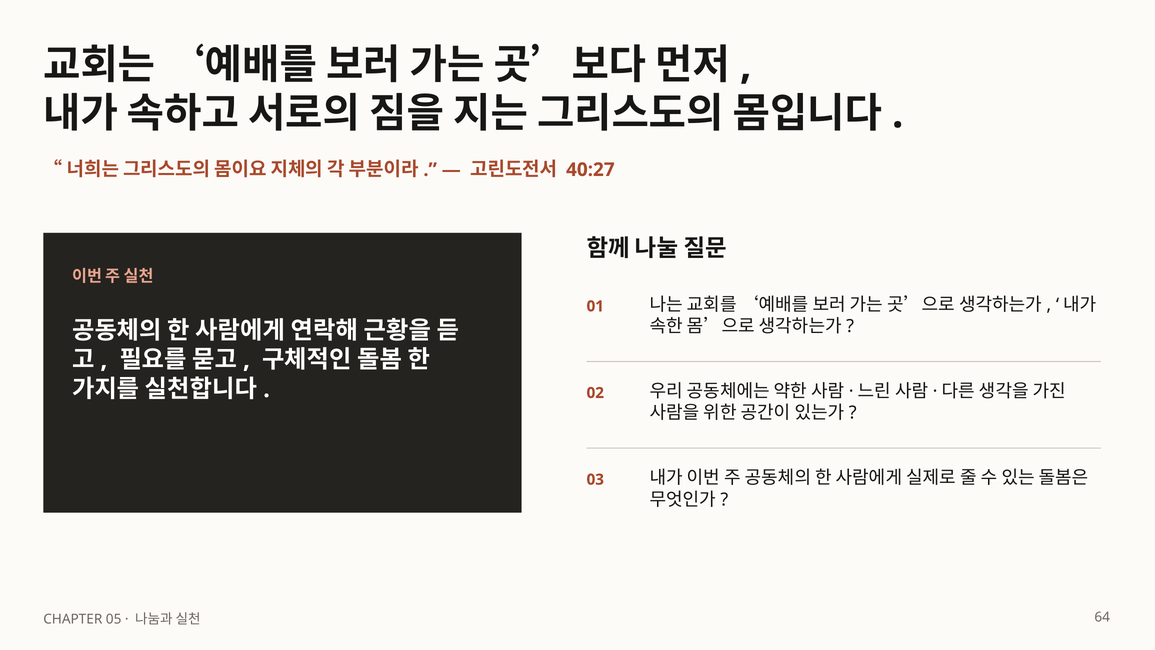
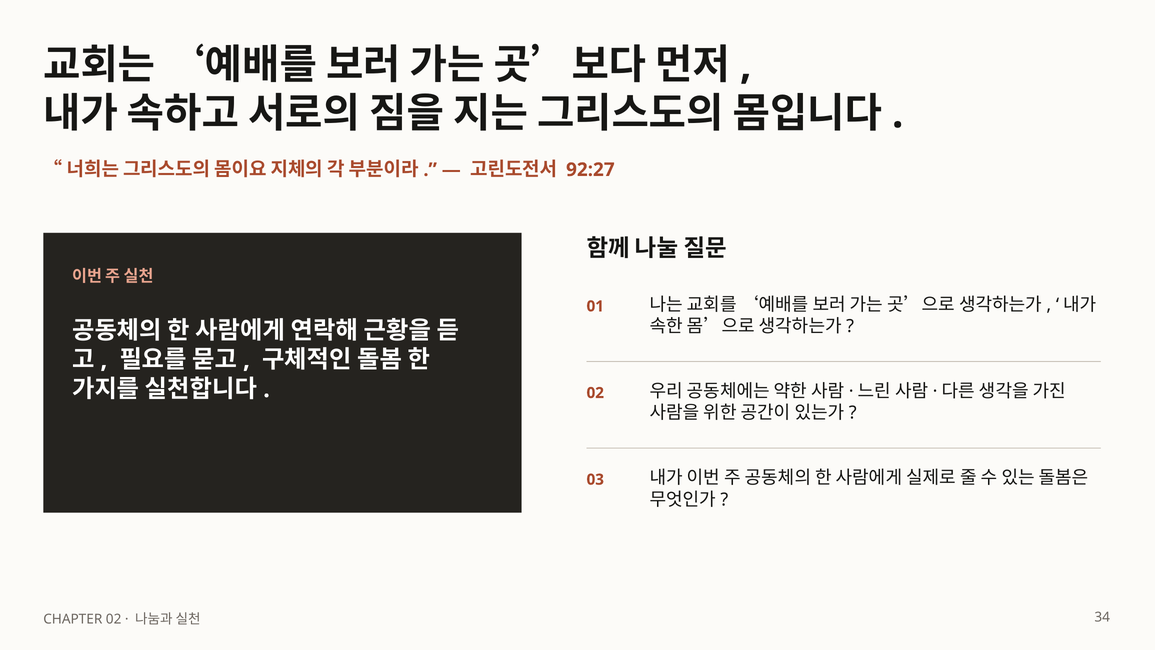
40:27: 40:27 -> 92:27 (590, 170)
CHAPTER 05: 05 -> 02 (114, 619)
64: 64 -> 34 (1102, 617)
